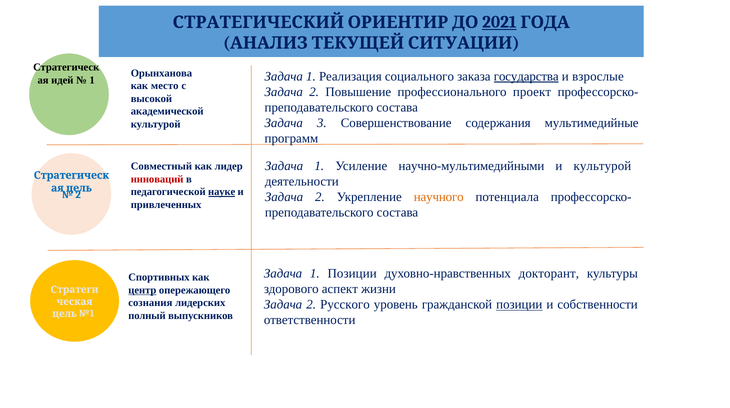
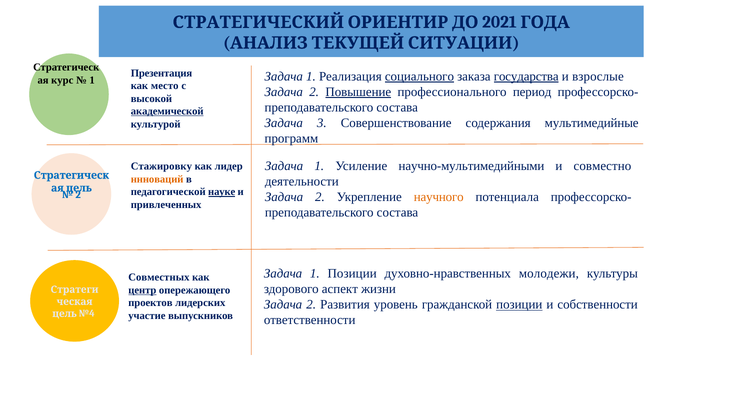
2021 underline: present -> none (500, 22)
Орынханова: Орынханова -> Презентация (161, 73)
социального underline: none -> present (419, 76)
идей: идей -> курс (62, 80)
Повышение underline: none -> present (358, 92)
проект: проект -> период (532, 92)
академической underline: none -> present (167, 111)
и культурой: культурой -> совместно (602, 166)
Совместный: Совместный -> Стажировку (161, 166)
ннноваций colour: red -> orange (157, 179)
докторант: докторант -> молодежи (549, 274)
Спортивных: Спортивных -> Совместных (159, 277)
сознания: сознания -> проектов (150, 303)
Русского: Русского -> Развития (345, 305)
№1: №1 -> №4 (87, 314)
полный: полный -> участие (147, 316)
